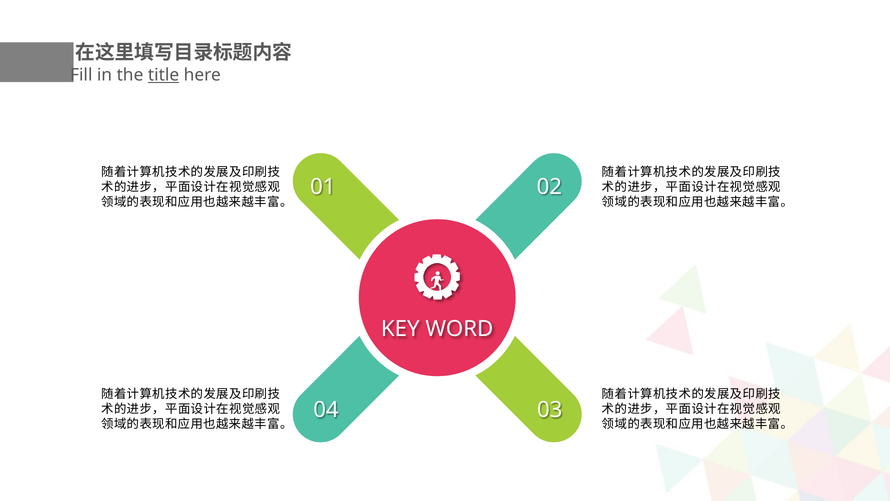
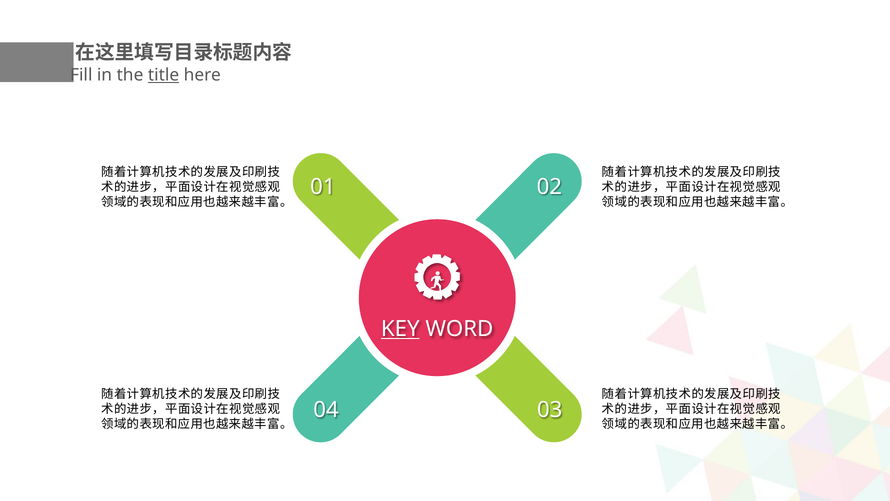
KEY underline: none -> present (400, 329)
